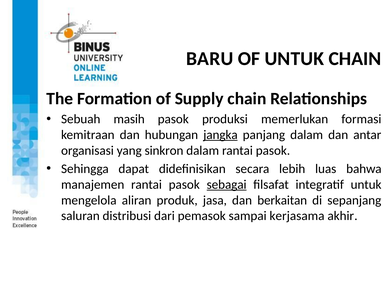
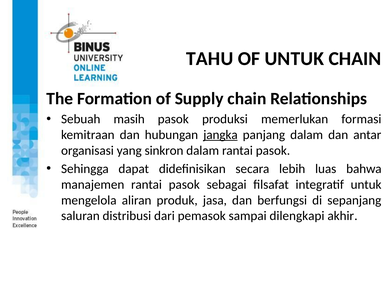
BARU: BARU -> TAHU (210, 59)
sebagai underline: present -> none (227, 185)
berkaitan: berkaitan -> berfungsi (282, 200)
kerjasama: kerjasama -> dilengkapi (297, 216)
